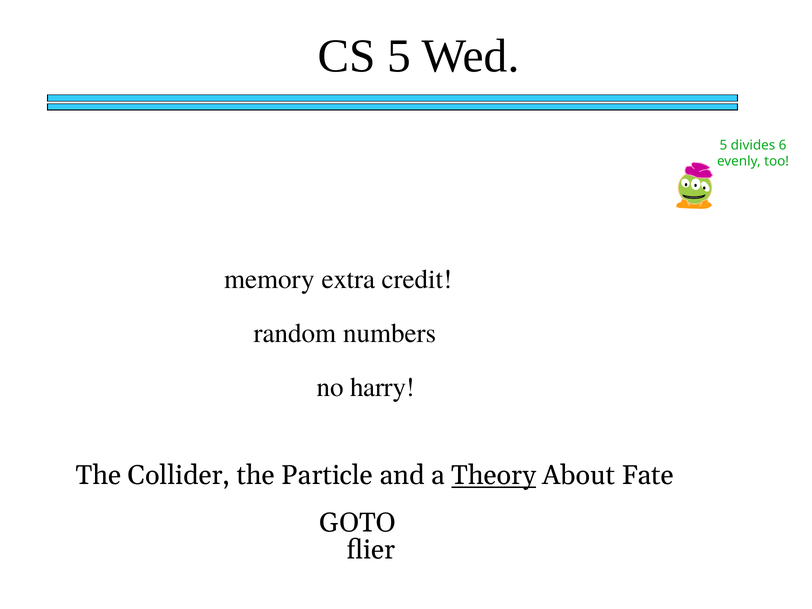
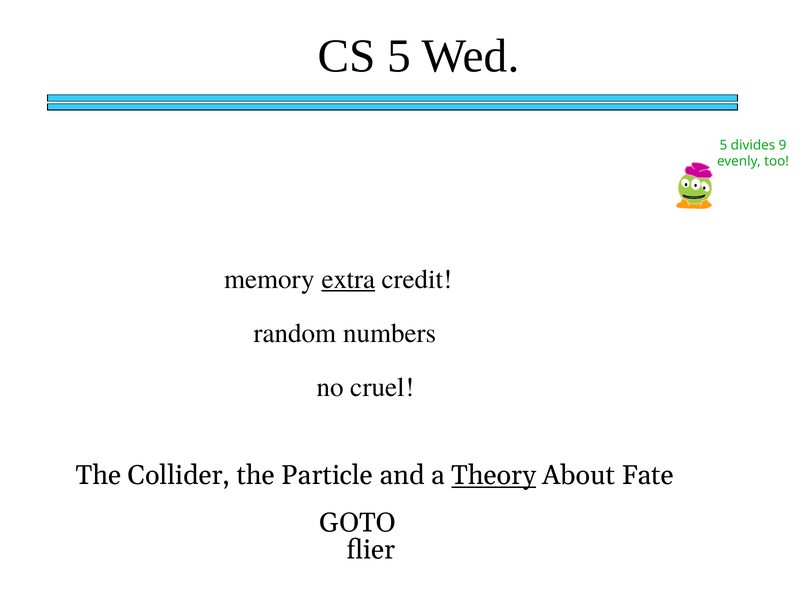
6: 6 -> 9 (783, 145)
extra underline: none -> present (348, 279)
harry: harry -> cruel (382, 388)
